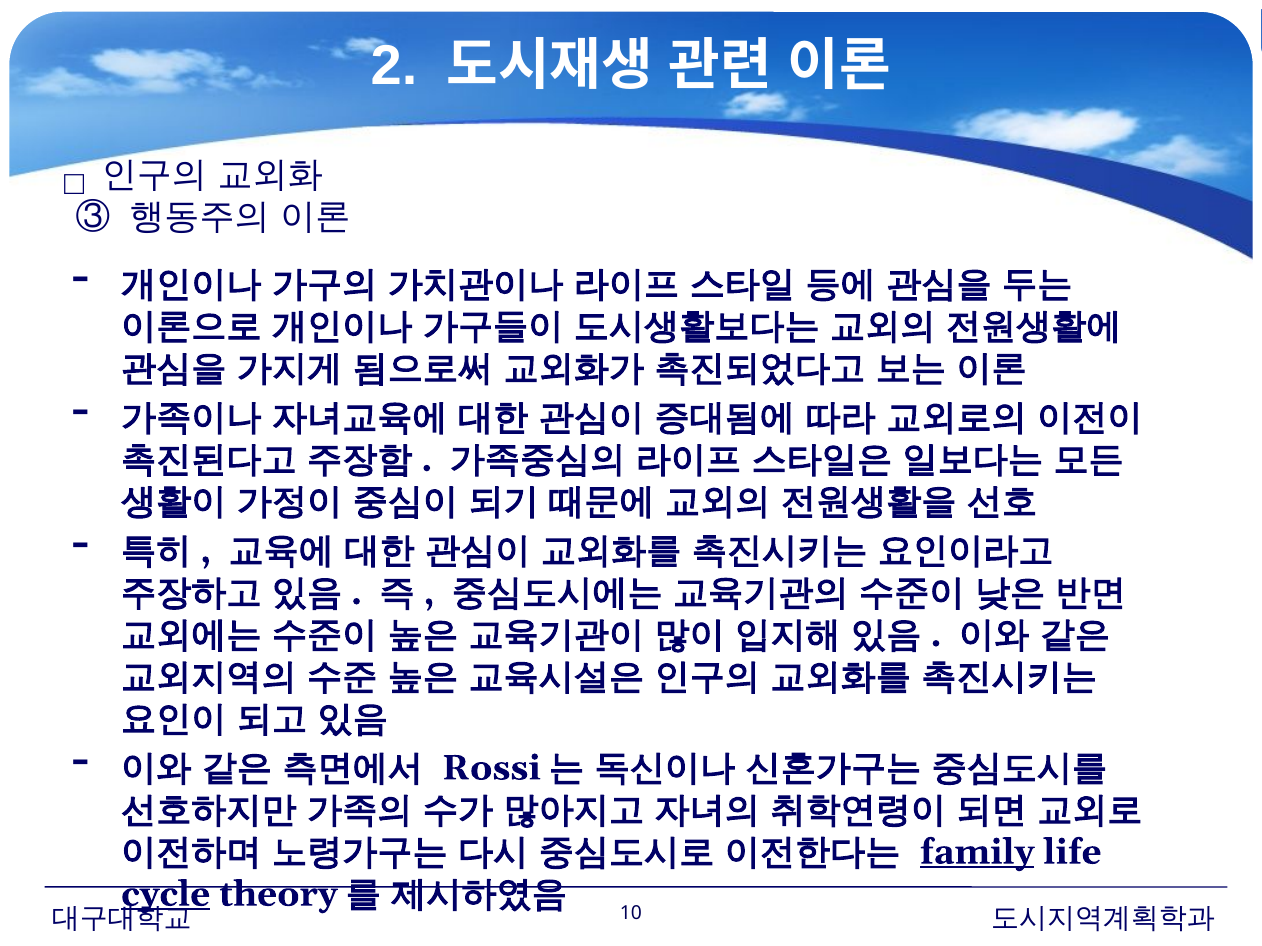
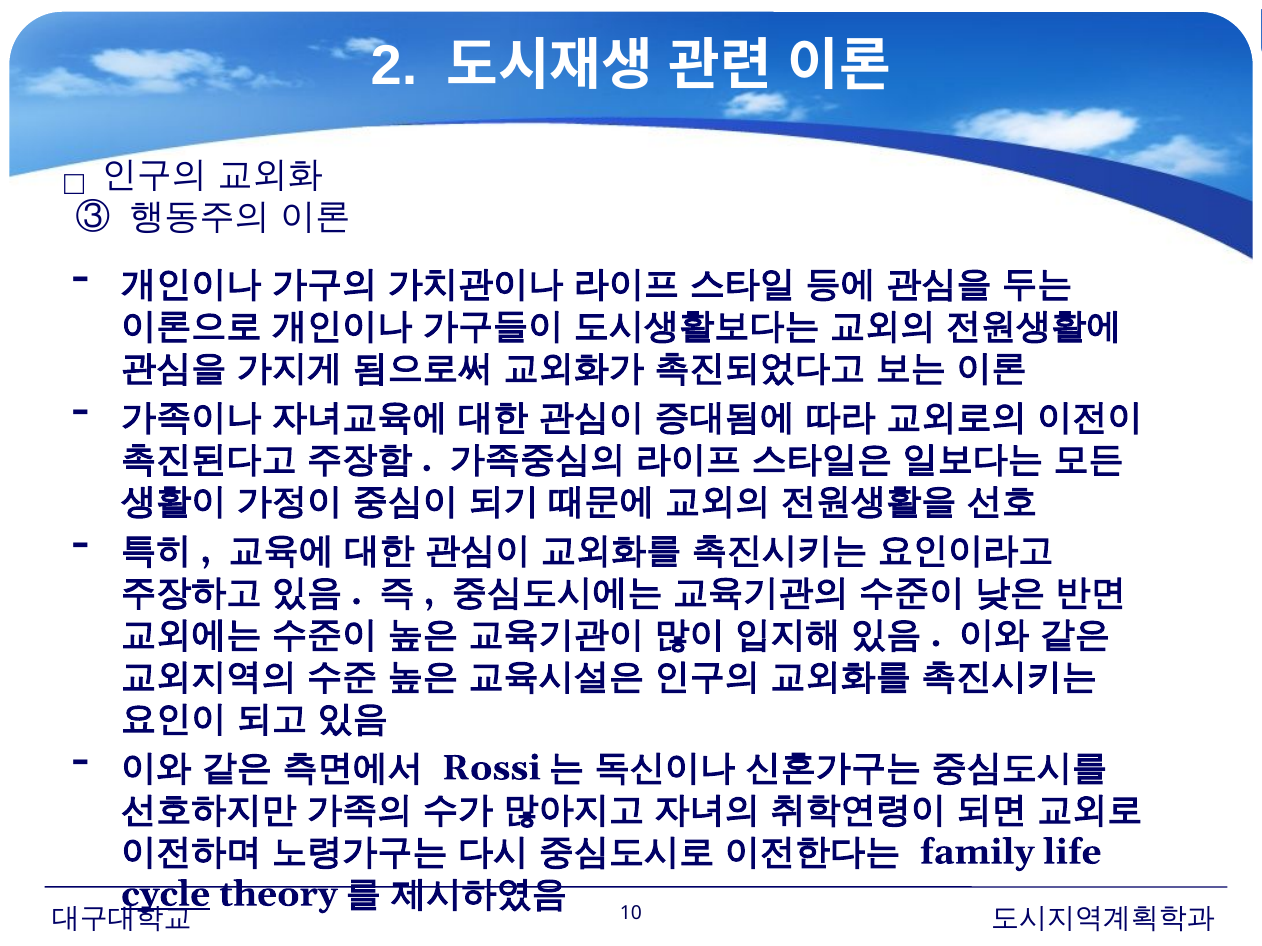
family underline: present -> none (977, 852)
